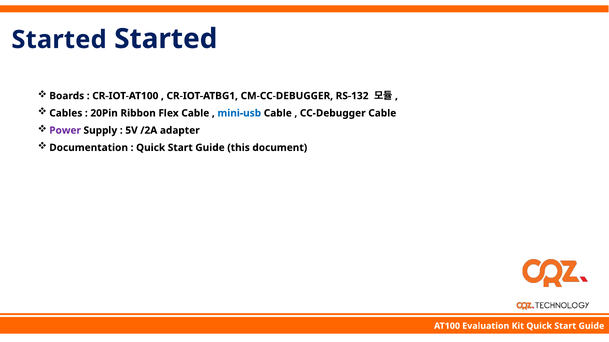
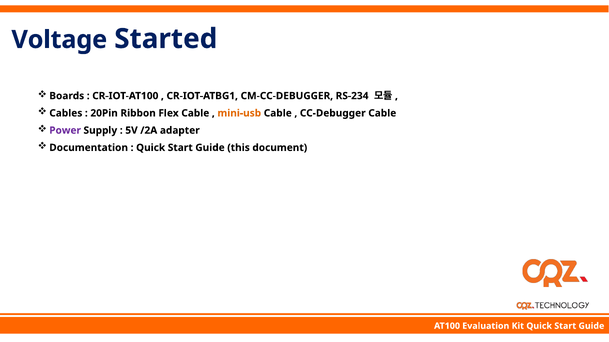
Started: Started -> Voltage (59, 40)
RS-132: RS-132 -> RS-234 (352, 96)
mini-usb colour: blue -> orange (239, 113)
